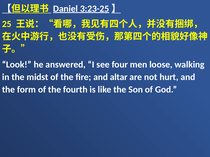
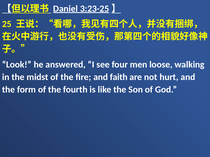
altar: altar -> faith (119, 77)
